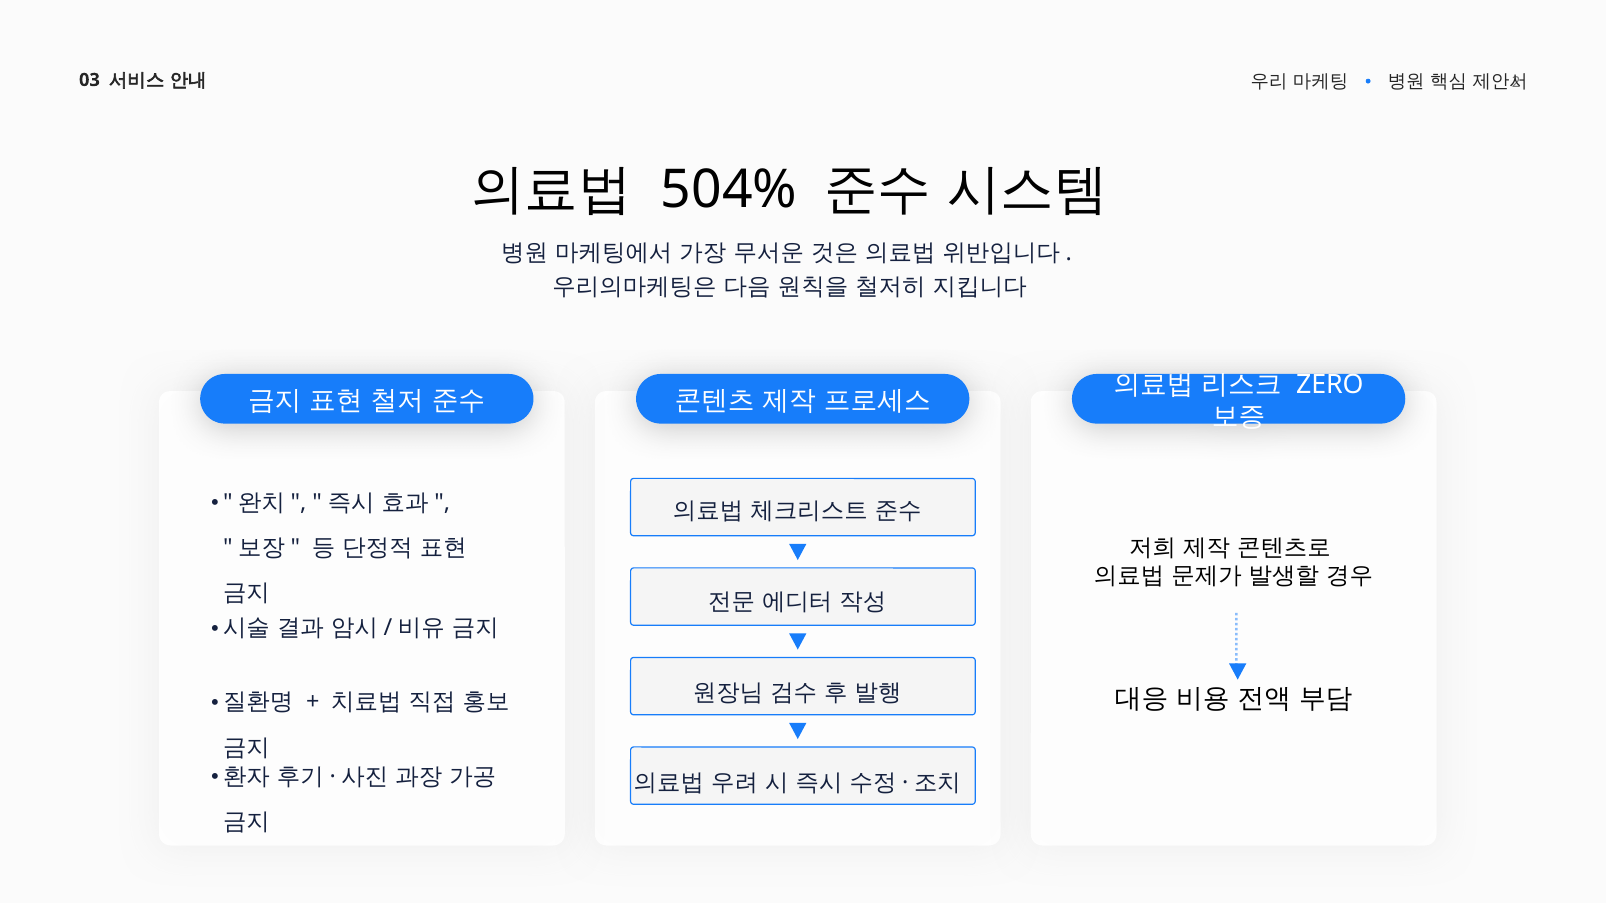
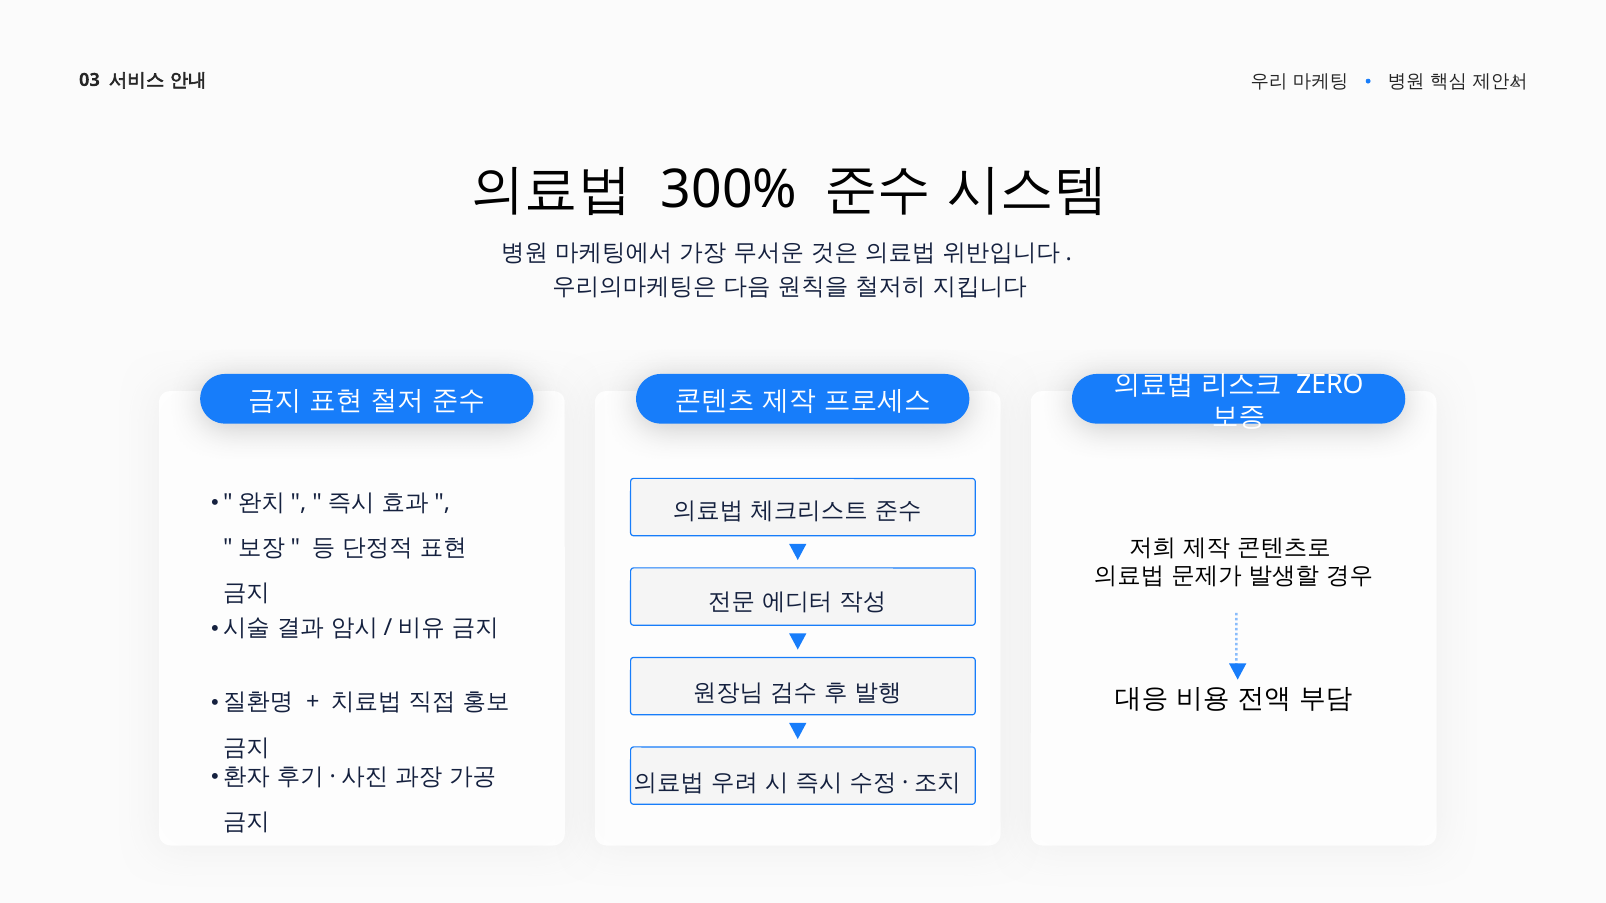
504%: 504% -> 300% (729, 190)
